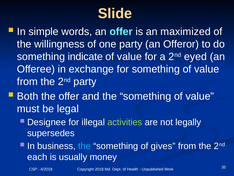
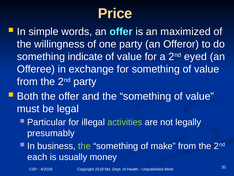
Slide: Slide -> Price (115, 13)
Designee: Designee -> Particular (47, 122)
supersedes: supersedes -> presumably (51, 133)
the colour: light blue -> light green (84, 146)
gives: gives -> make (163, 146)
